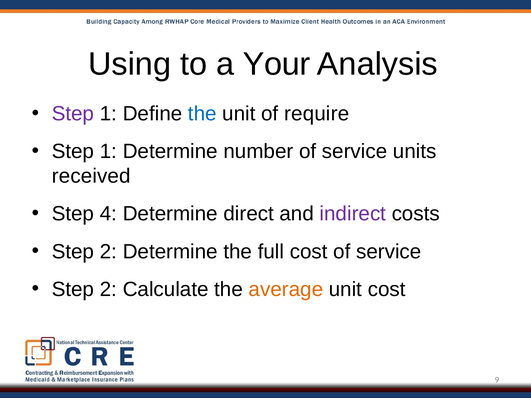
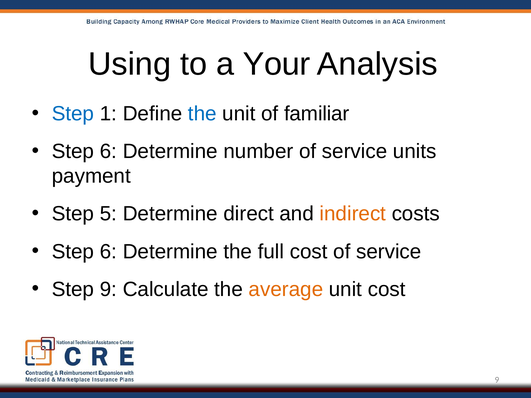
Step colour: purple -> blue (73, 114)
require: require -> familiar (317, 114)
1: 1 -> 6 (108, 152)
received: received -> payment (91, 176)
4: 4 -> 5 (108, 214)
indirect colour: purple -> orange (353, 214)
2: 2 -> 6 (108, 252)
2: 2 -> 9 (108, 289)
